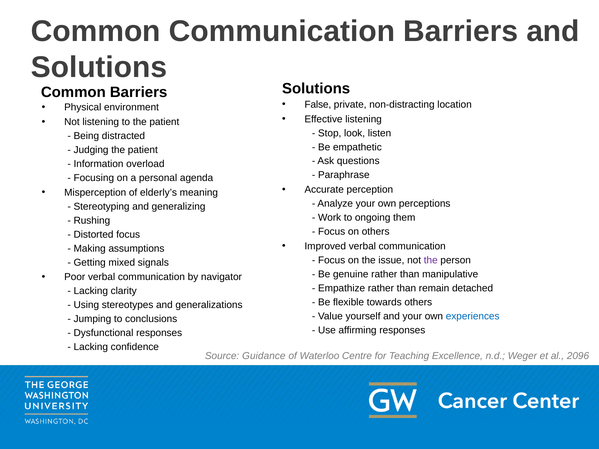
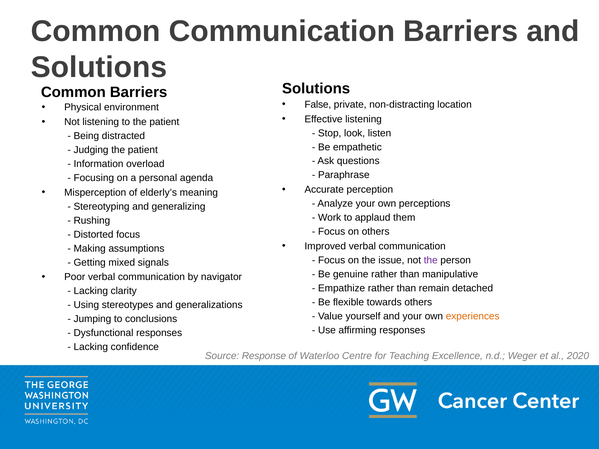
ongoing: ongoing -> applaud (373, 218)
experiences colour: blue -> orange (473, 316)
Guidance: Guidance -> Response (264, 356)
2096: 2096 -> 2020 (578, 356)
